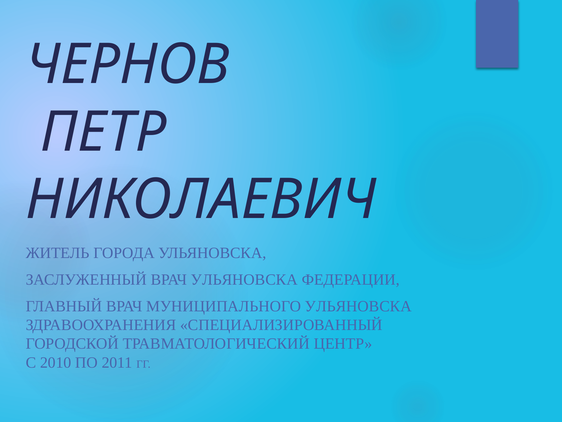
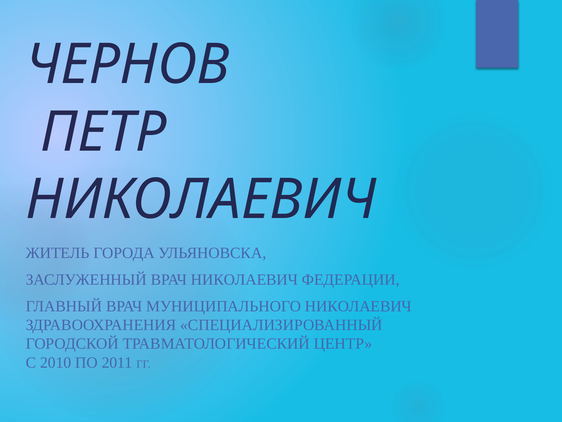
ВРАЧ УЛЬЯНОВСКА: УЛЬЯНОВСКА -> НИКОЛАЕВИЧ (244, 279)
МУНИЦИПАЛЬНОГО УЛЬЯНОВСКА: УЛЬЯНОВСКА -> НИКОЛАЕВИЧ (358, 306)
